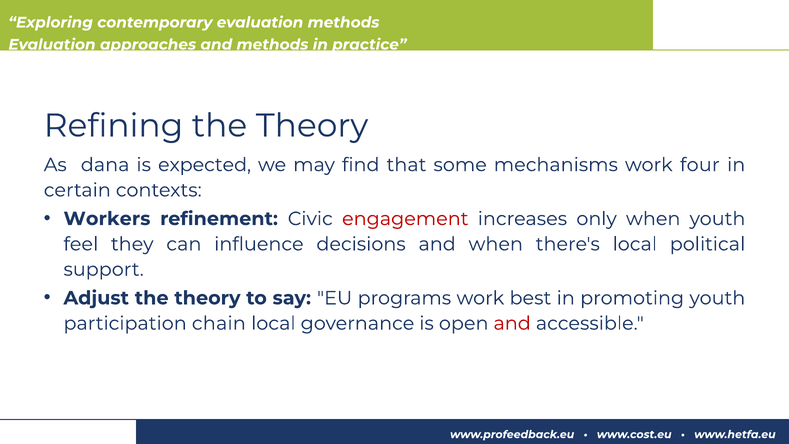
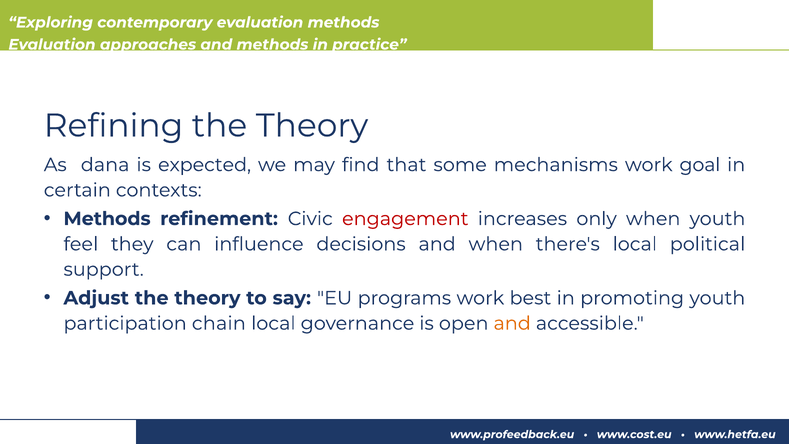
four: four -> goal (700, 165)
Workers: Workers -> Methods (107, 219)
and colour: red -> orange (512, 323)
